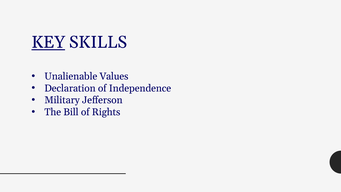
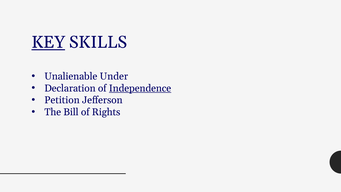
Values: Values -> Under (114, 76)
Independence underline: none -> present (140, 88)
Military: Military -> Petition (62, 100)
